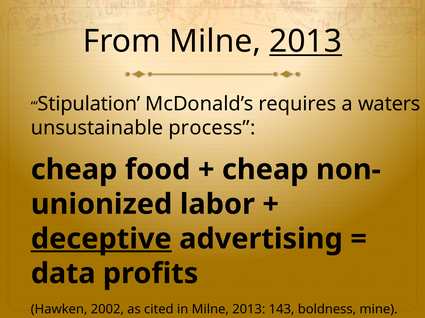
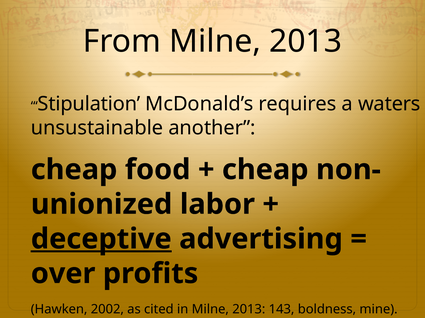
2013 underline: present -> none (306, 42)
process: process -> another (212, 128)
data: data -> over (63, 274)
